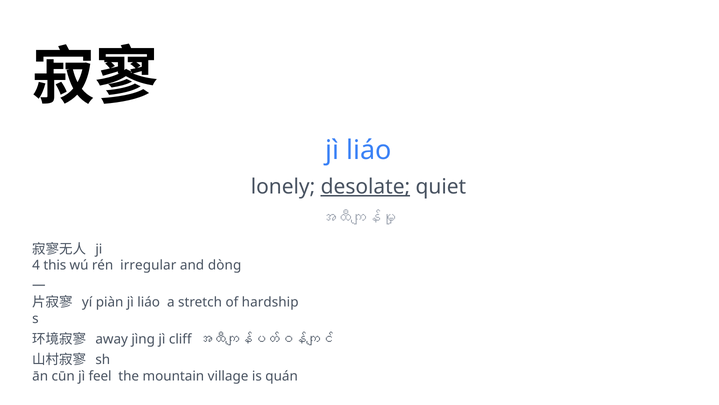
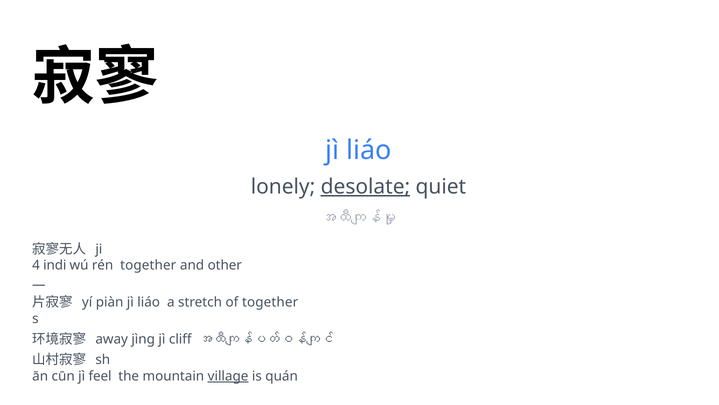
this: this -> indi (55, 265)
rén irregular: irregular -> together (148, 265)
dòng: dòng -> other (225, 265)
of hardship: hardship -> together (270, 302)
village underline: none -> present (228, 376)
